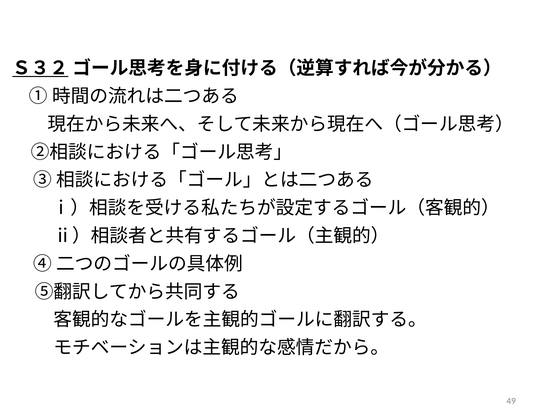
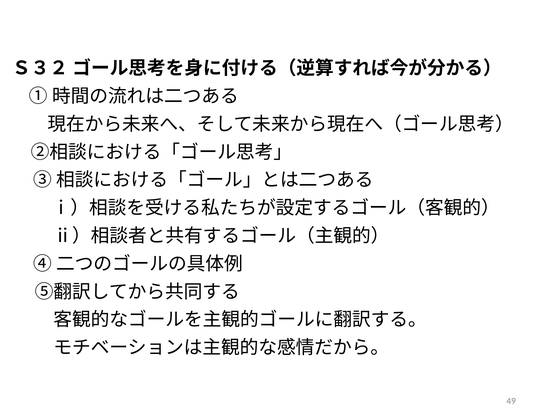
Ｓ３２ underline: present -> none (40, 68)
